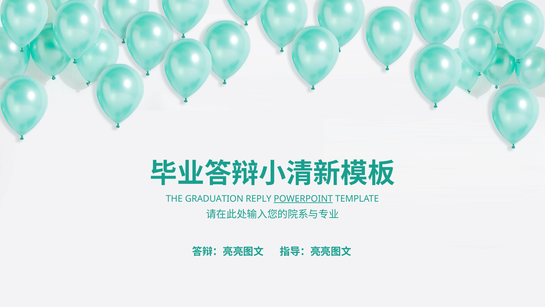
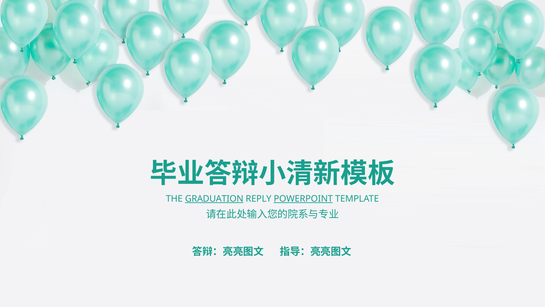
GRADUATION underline: none -> present (214, 199)
